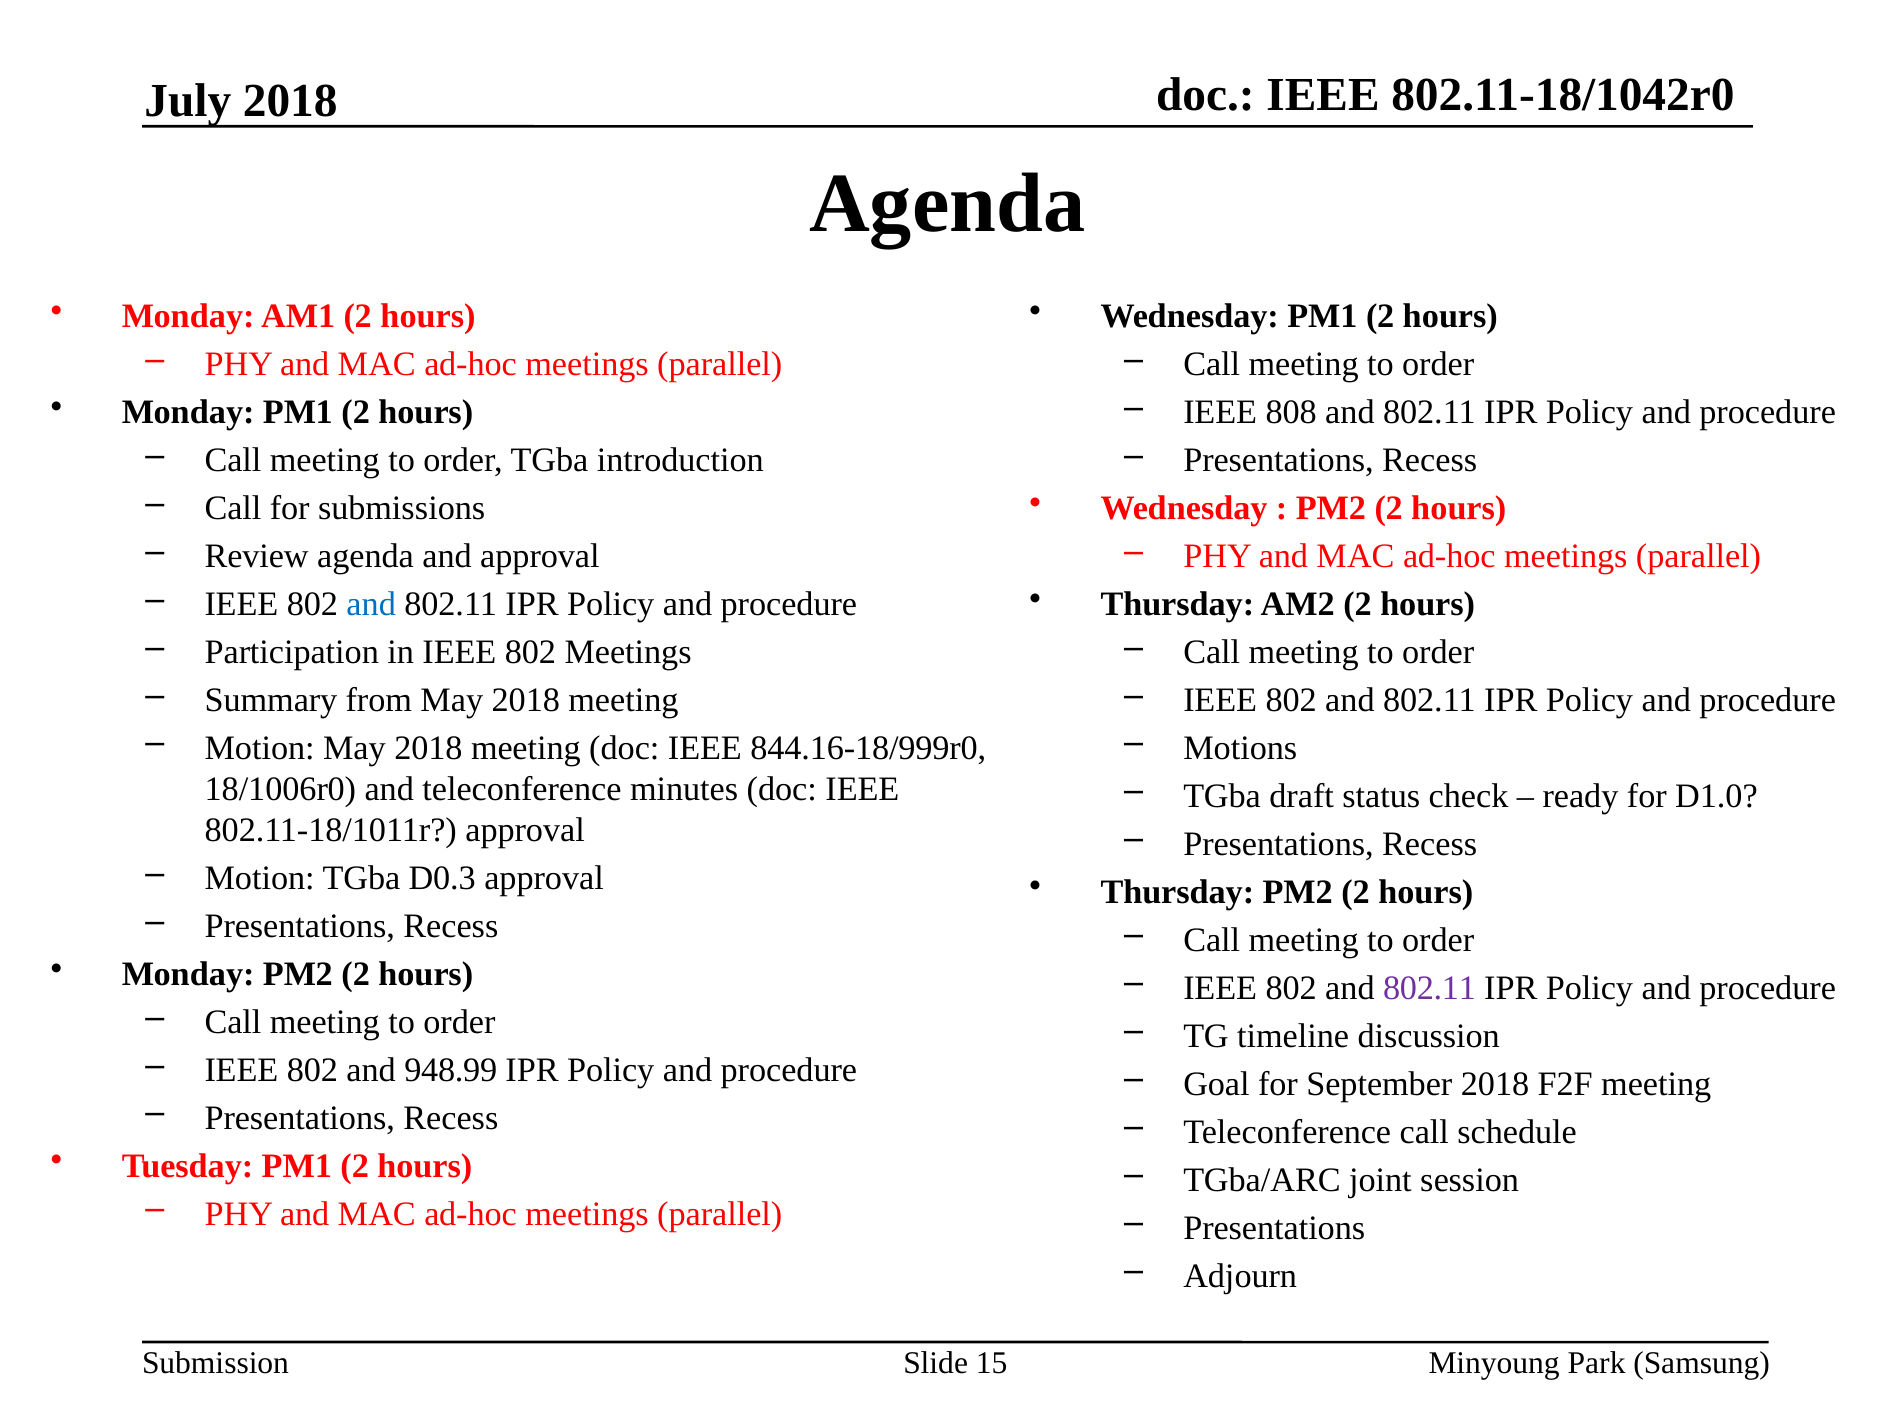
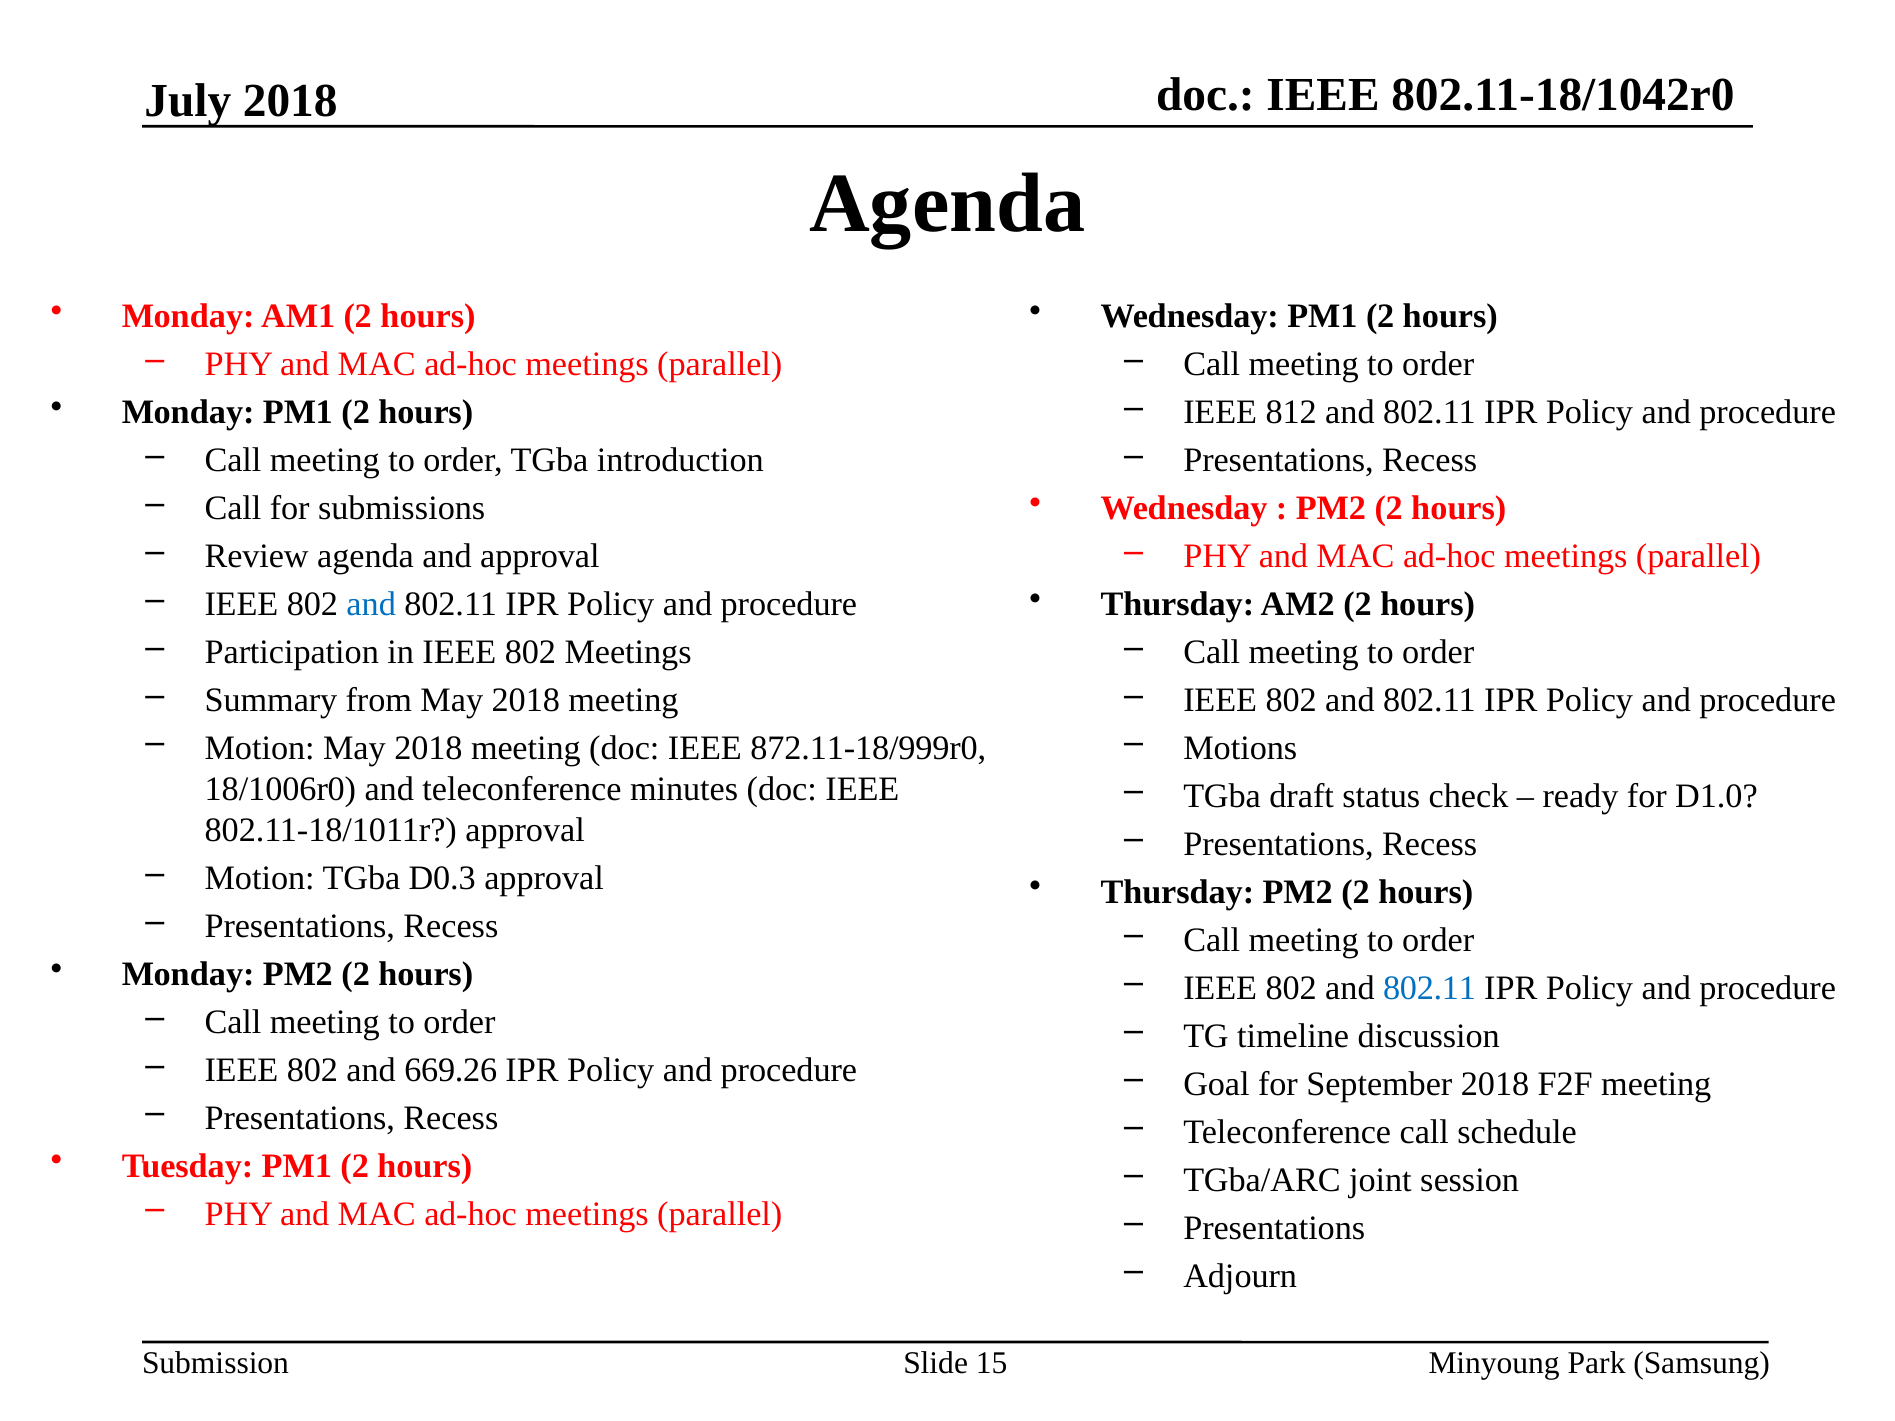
808: 808 -> 812 (1291, 413)
844.16-18/999r0: 844.16-18/999r0 -> 872.11-18/999r0 (868, 748)
802.11 colour: purple -> blue (1429, 988)
948.99: 948.99 -> 669.26 (451, 1071)
